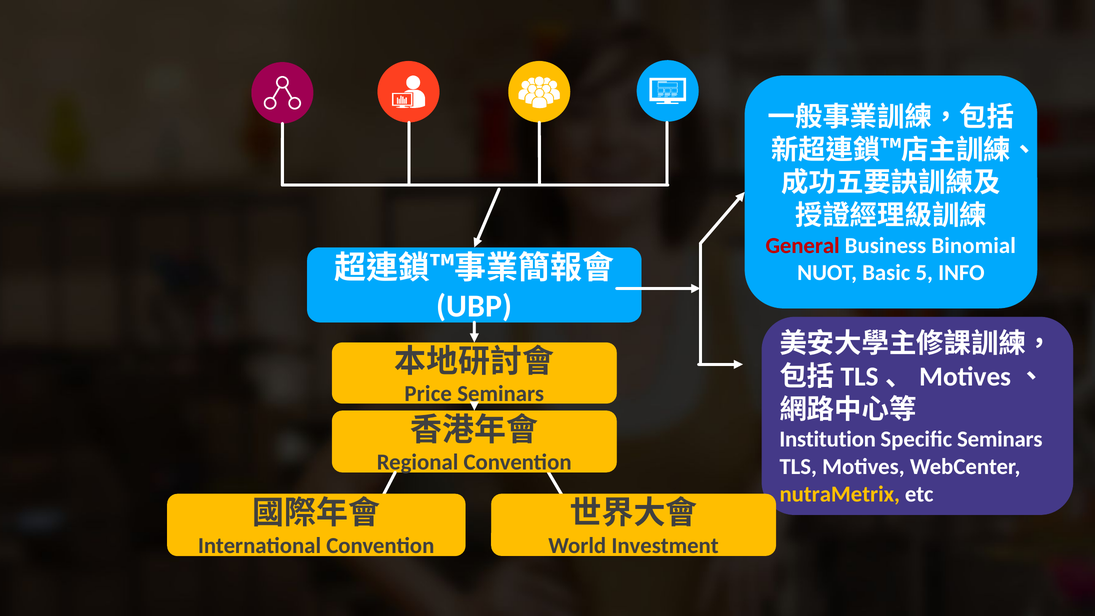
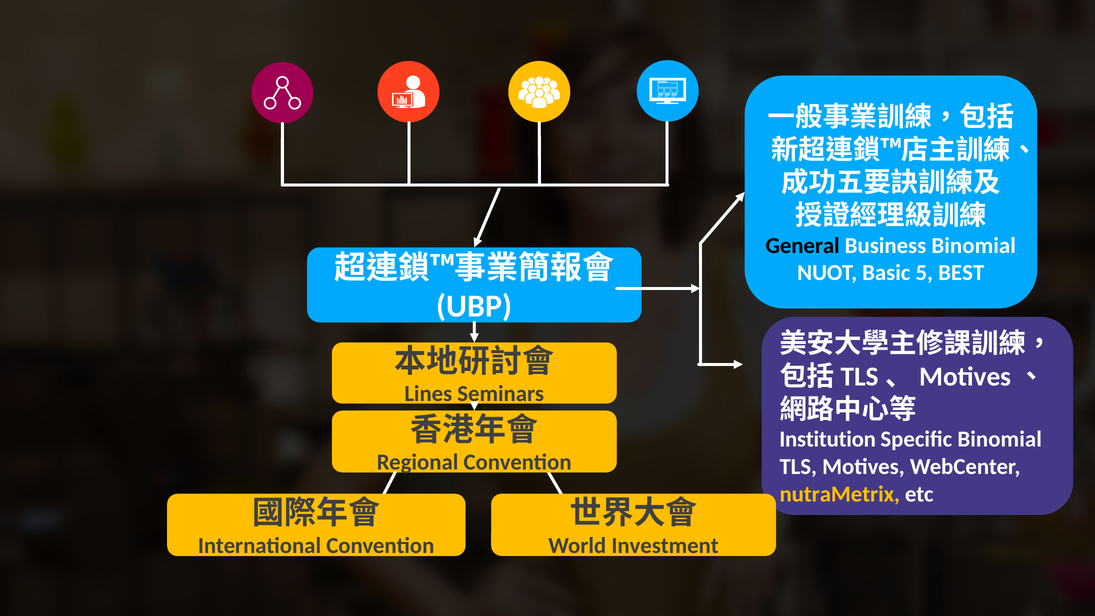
General colour: red -> black (803, 246)
INFO: INFO -> BEST (961, 273)
Price: Price -> Lines (428, 394)
Specific Seminars: Seminars -> Binomial (1000, 439)
